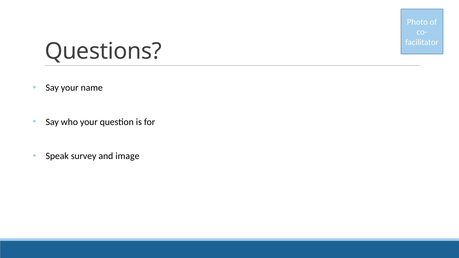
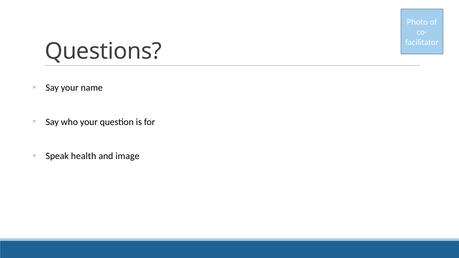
survey: survey -> health (84, 156)
